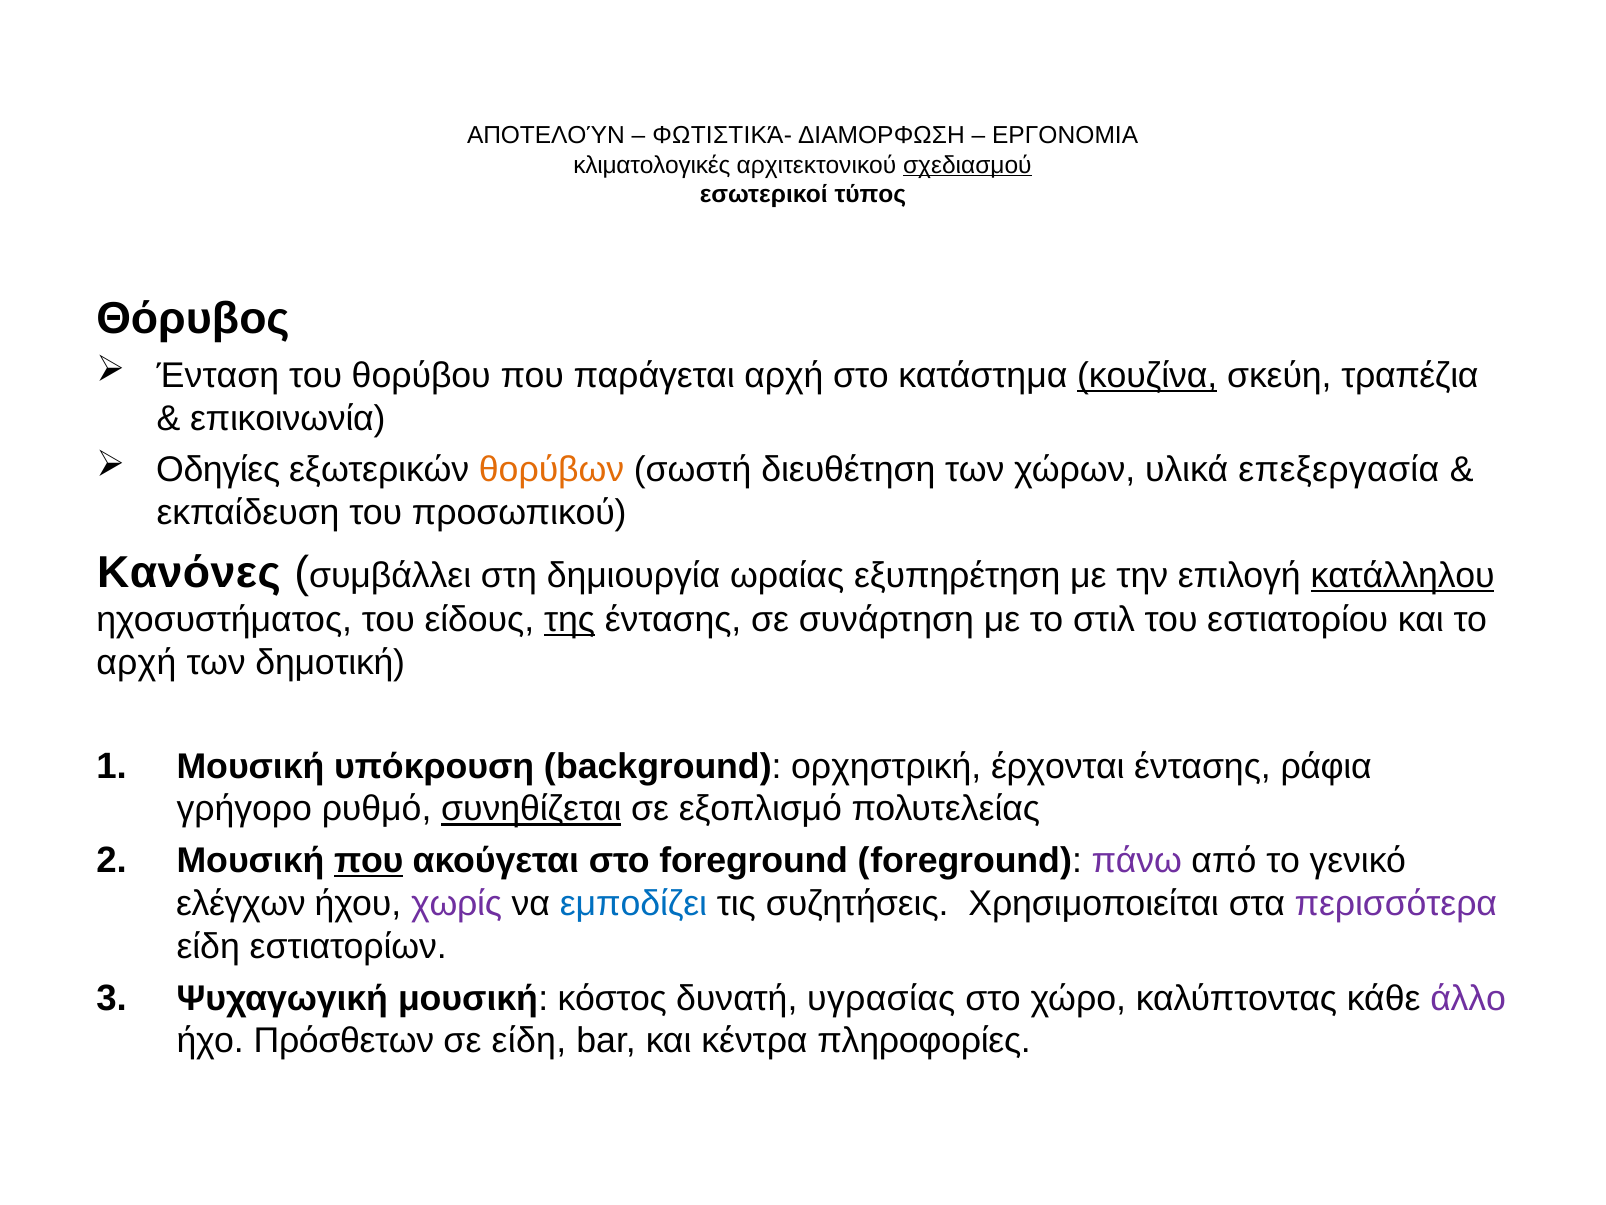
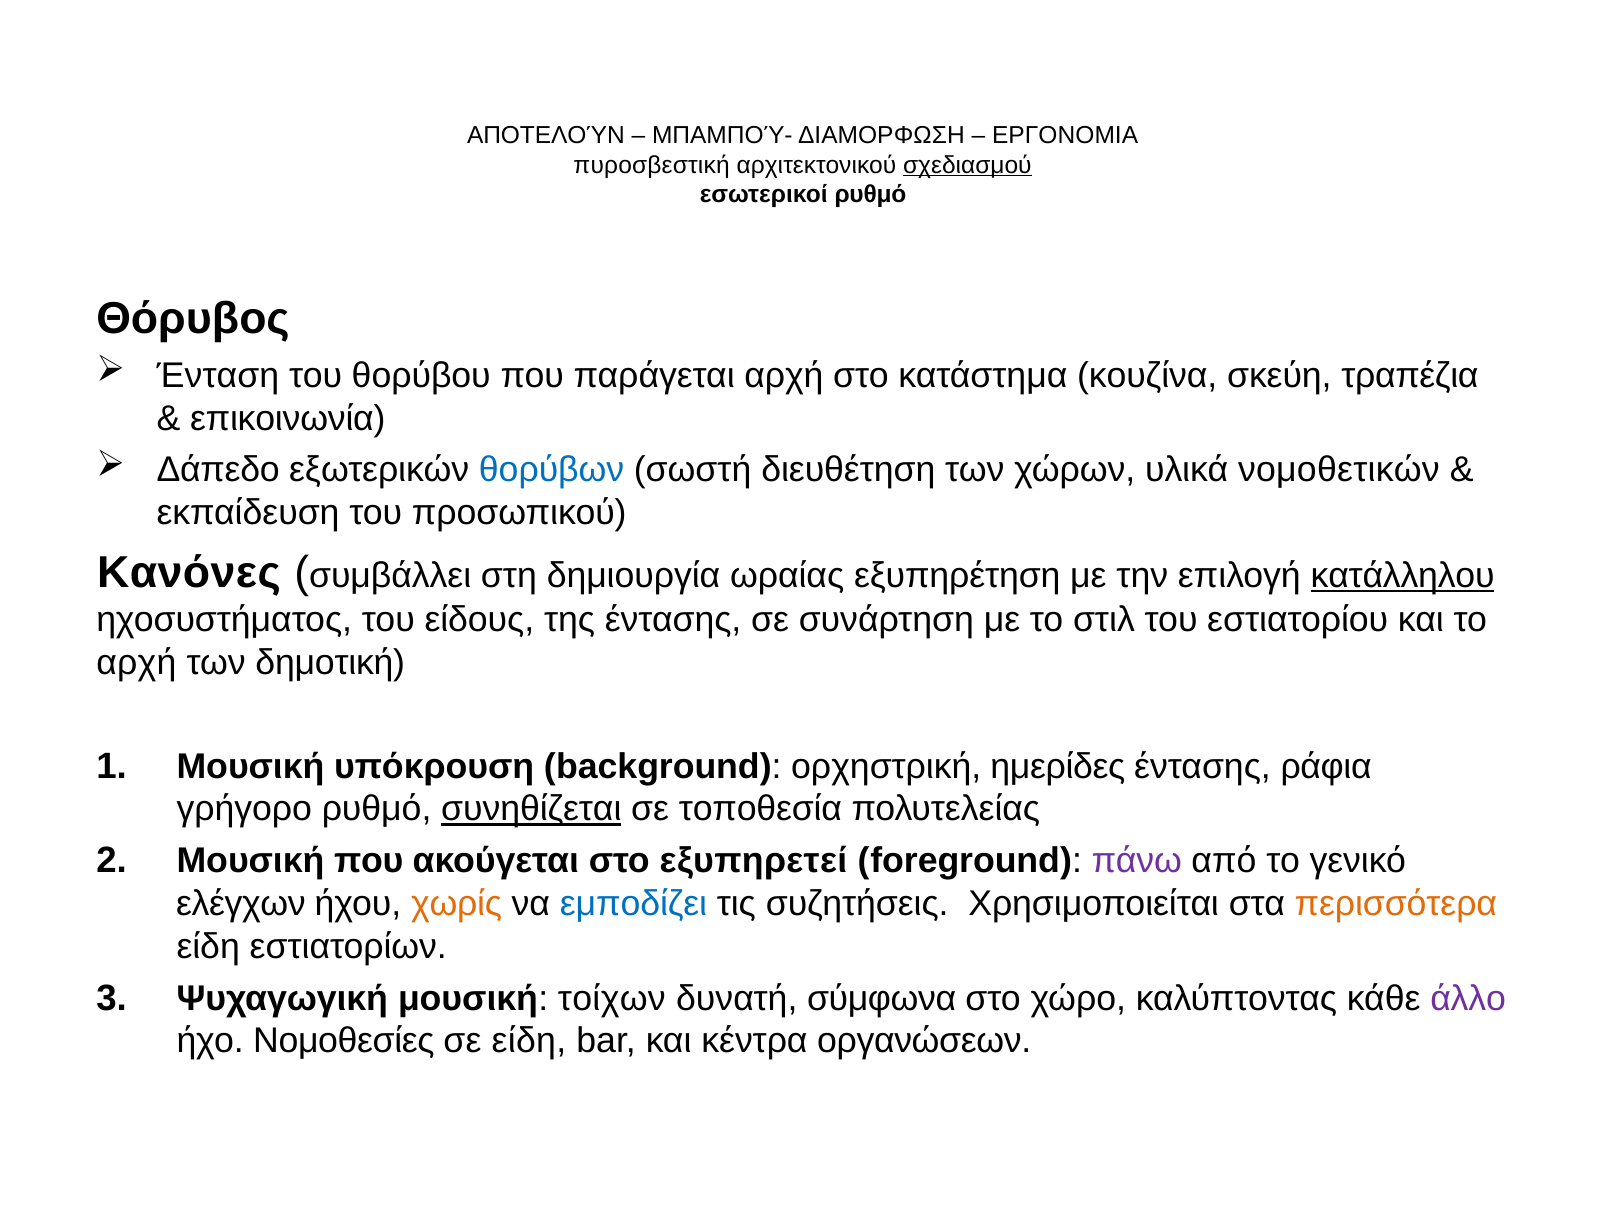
ΦΩΤΙΣΤΙΚΆ-: ΦΩΤΙΣΤΙΚΆ- -> ΜΠΑΜΠΟΎ- (722, 136)
κλιματολογικές: κλιματολογικές -> πυροσβεστική (652, 165)
εσωτερικοί τύπος: τύπος -> ρυθμό (870, 194)
κουζίνα underline: present -> none (1147, 375)
Οδηγίες: Οδηγίες -> Δάπεδο (218, 470)
θορύβων colour: orange -> blue (552, 470)
επεξεργασία: επεξεργασία -> νομοθετικών (1339, 470)
της underline: present -> none (570, 620)
έρχονται: έρχονται -> ημερίδες (1058, 766)
εξοπλισμό: εξοπλισμό -> τοποθεσία (760, 809)
που underline: present -> none (369, 861)
στο foreground: foreground -> εξυπηρετεί (753, 861)
χωρίς colour: purple -> orange (457, 903)
περισσότερα colour: purple -> orange (1396, 903)
κόστος: κόστος -> τοίχων (612, 998)
υγρασίας: υγρασίας -> σύμφωνα (882, 998)
Πρόσθετων: Πρόσθετων -> Νομοθεσίες (344, 1041)
πληροφορίες: πληροφορίες -> οργανώσεων (924, 1041)
